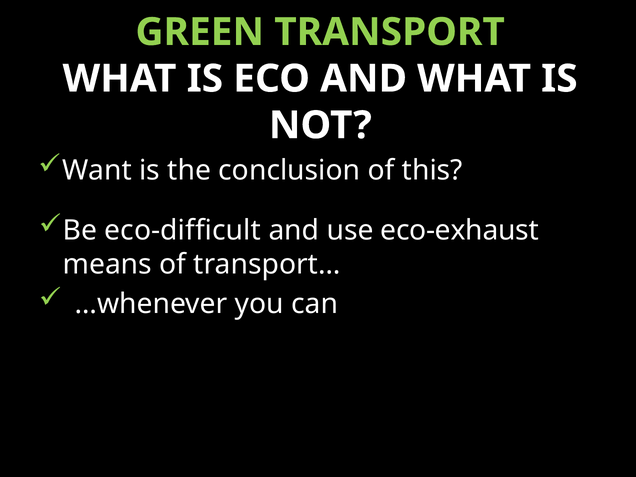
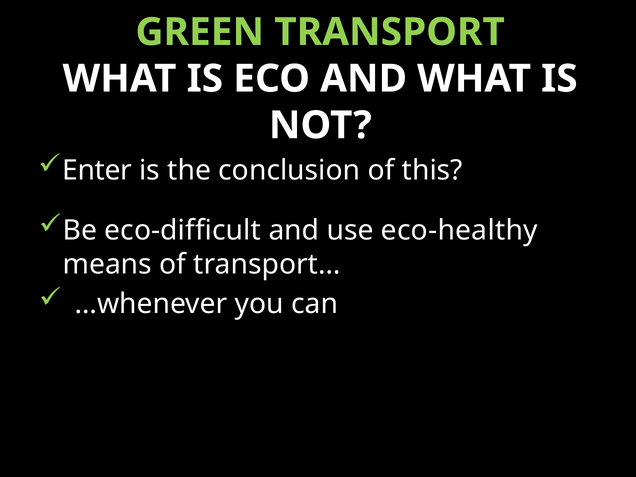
Want: Want -> Enter (97, 170)
eco-exhaust: eco-exhaust -> eco-healthy (459, 231)
